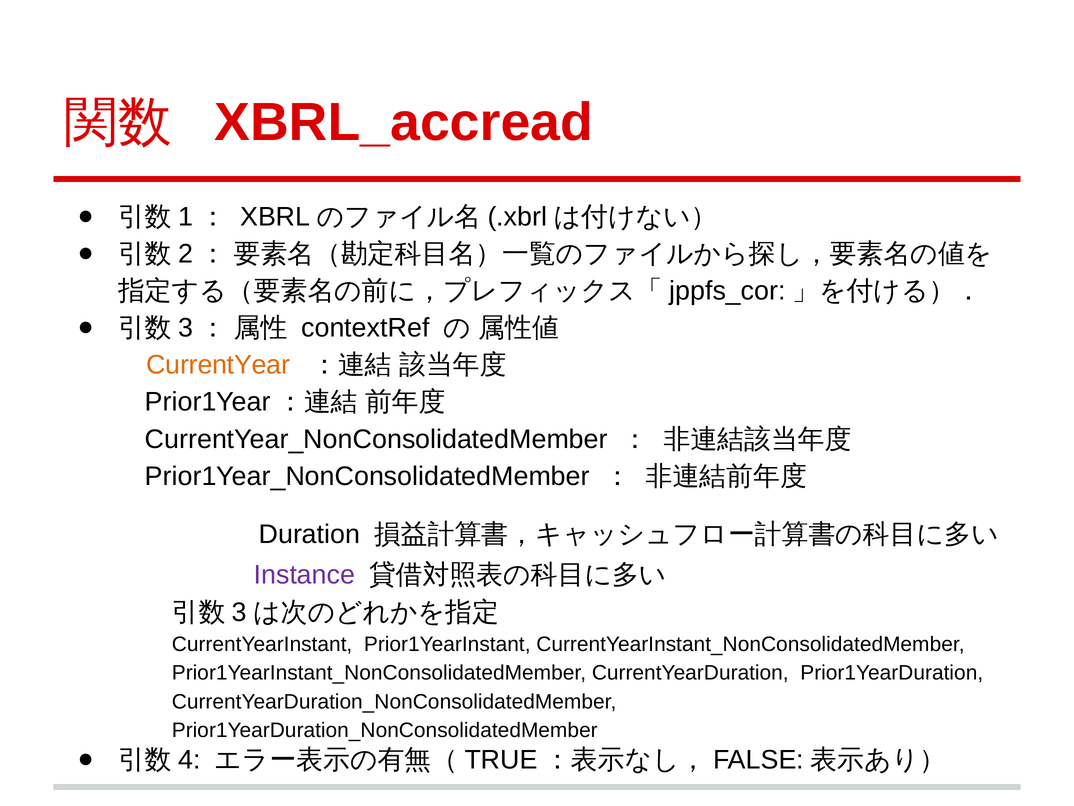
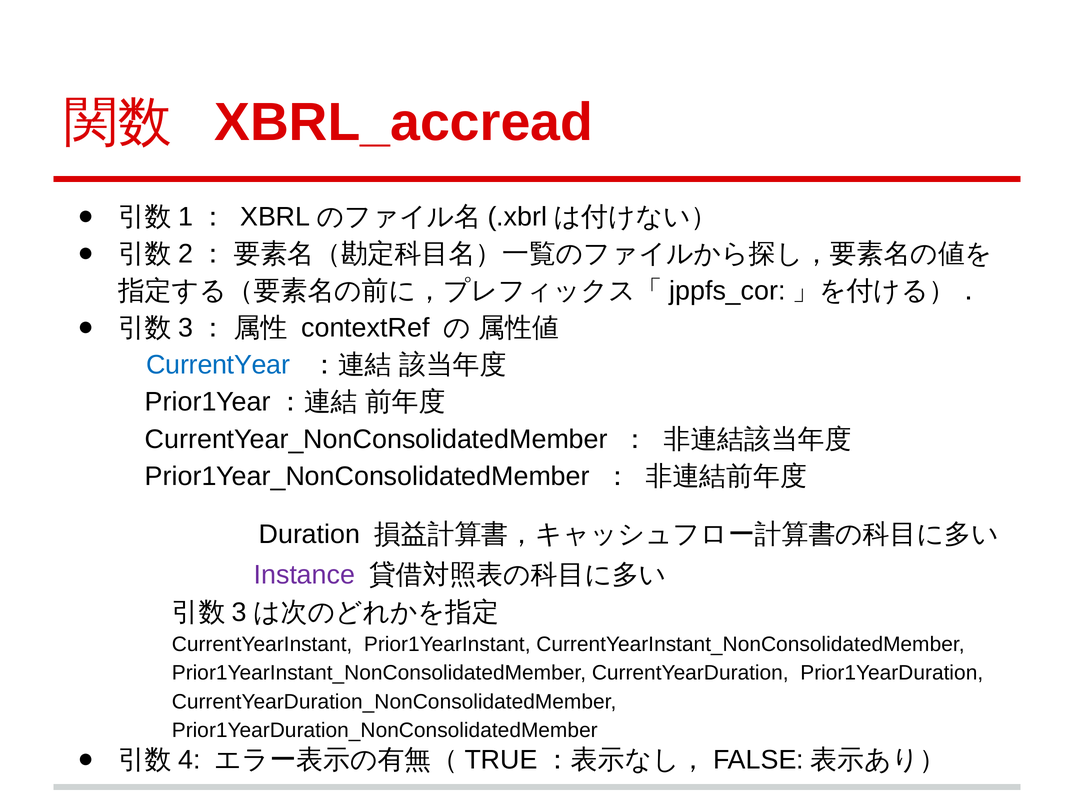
CurrentYear colour: orange -> blue (218, 365)
